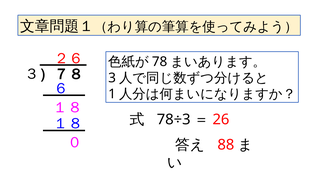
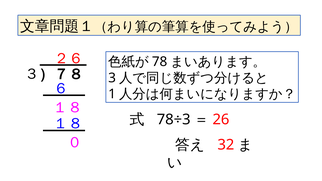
88: 88 -> 32 (226, 145)
